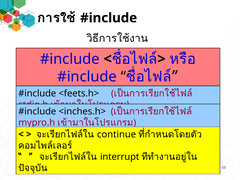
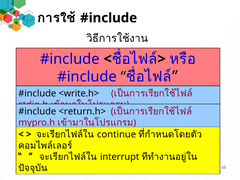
<feets.h>: <feets.h> -> <write.h> (79, 93)
<inches.h>: <inches.h> -> <return.h> (82, 111)
